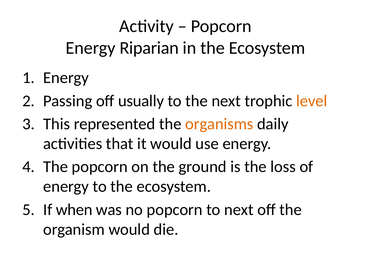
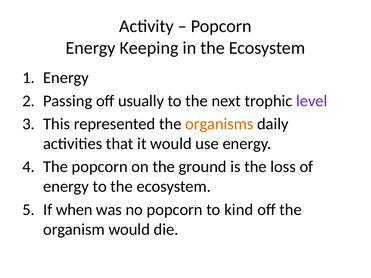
Riparian: Riparian -> Keeping (149, 48)
level colour: orange -> purple (312, 101)
to next: next -> kind (239, 210)
